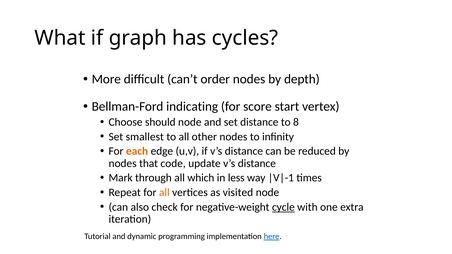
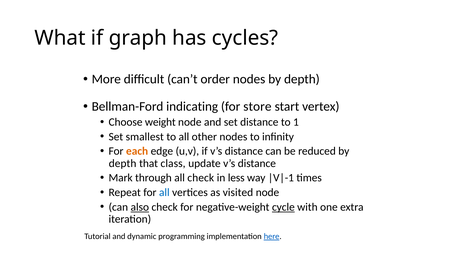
score: score -> store (257, 107)
should: should -> weight (160, 122)
8: 8 -> 1 (296, 122)
nodes: nodes -> depth (123, 164)
code: code -> class (173, 164)
all which: which -> check (201, 178)
all colour: orange -> blue (164, 193)
also underline: none -> present (140, 207)
